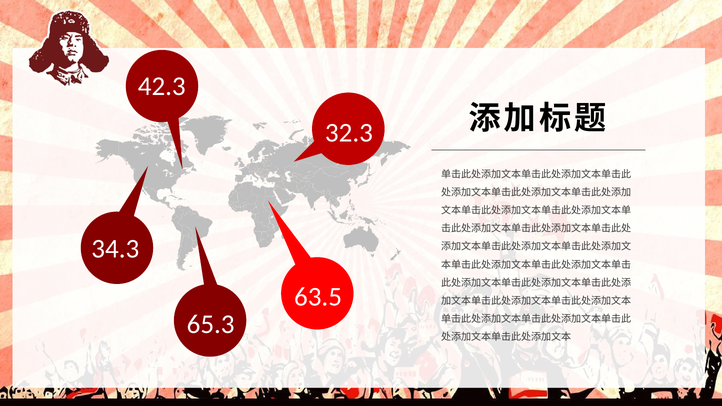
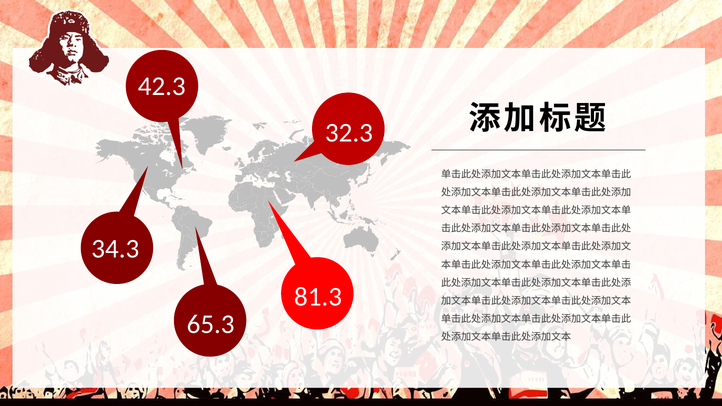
63.5: 63.5 -> 81.3 (318, 297)
